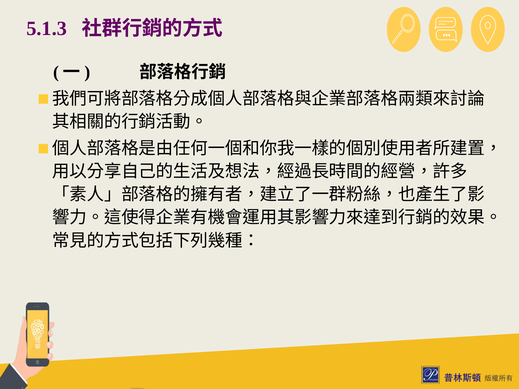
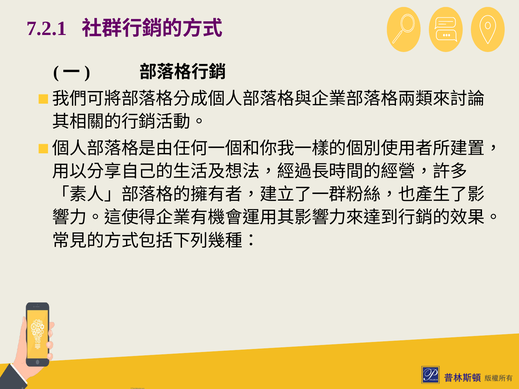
5.1.3: 5.1.3 -> 7.2.1 (47, 29)
